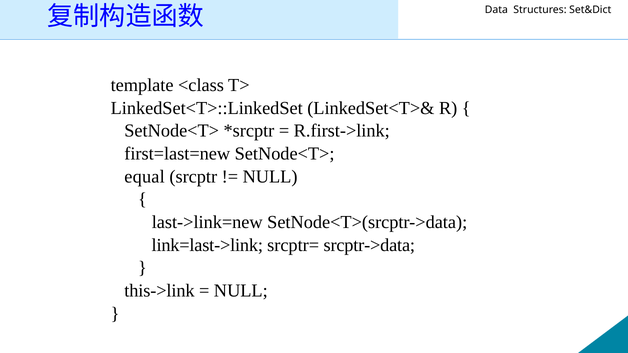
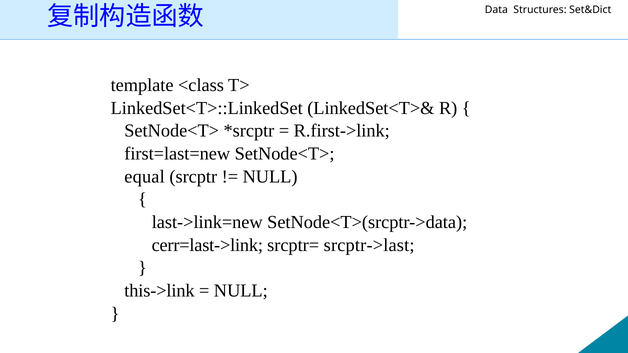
link=last->link: link=last->link -> cerr=last->link (207, 245)
srcptr->data: srcptr->data -> srcptr->last (369, 245)
